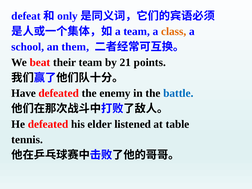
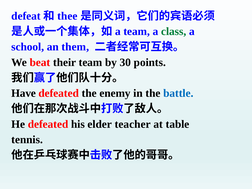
only: only -> thee (67, 16)
class colour: orange -> green (174, 31)
21: 21 -> 30 (125, 62)
listened: listened -> teacher (133, 124)
